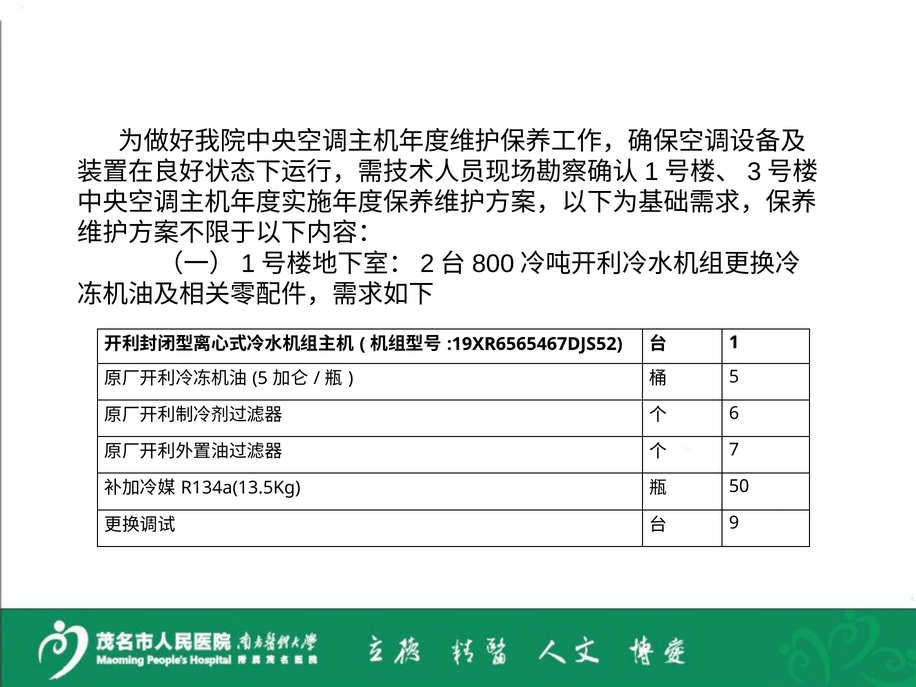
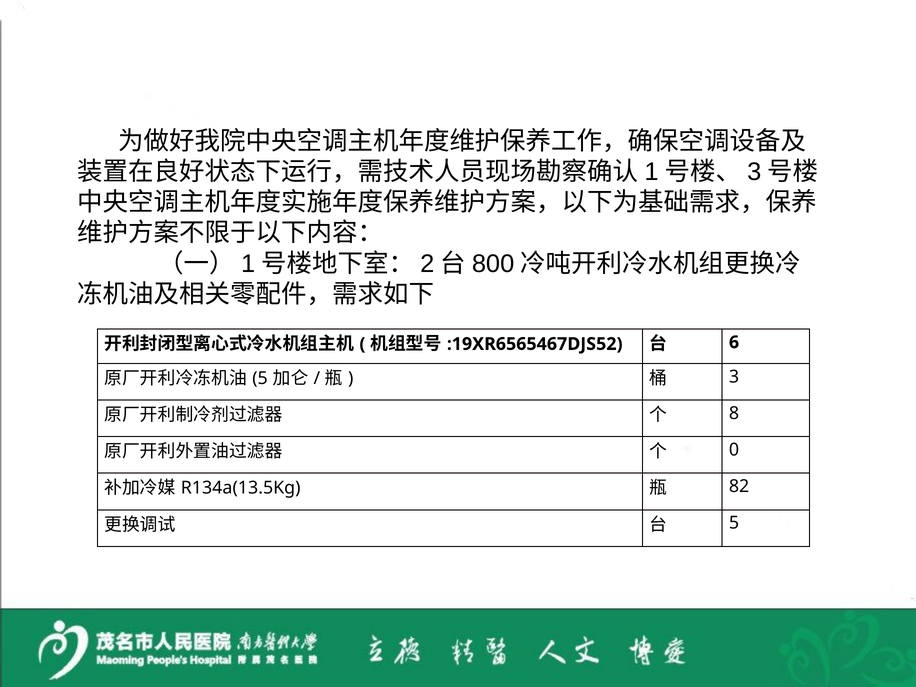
1: 1 -> 6 (734, 342)
5: 5 -> 3 (734, 377)
6: 6 -> 8 (734, 413)
7: 7 -> 0 (734, 450)
50: 50 -> 82 (739, 486)
9: 9 -> 5 (734, 523)
